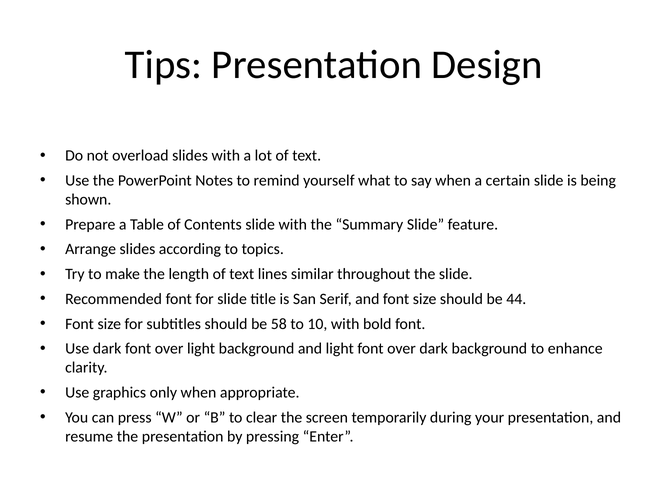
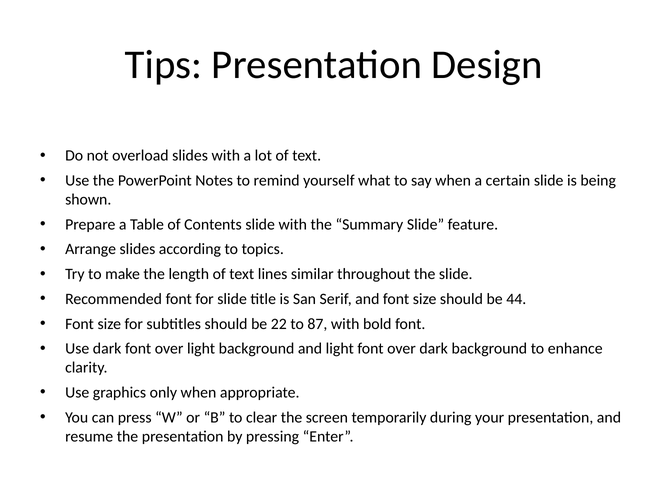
58: 58 -> 22 (279, 324)
10: 10 -> 87 (317, 324)
